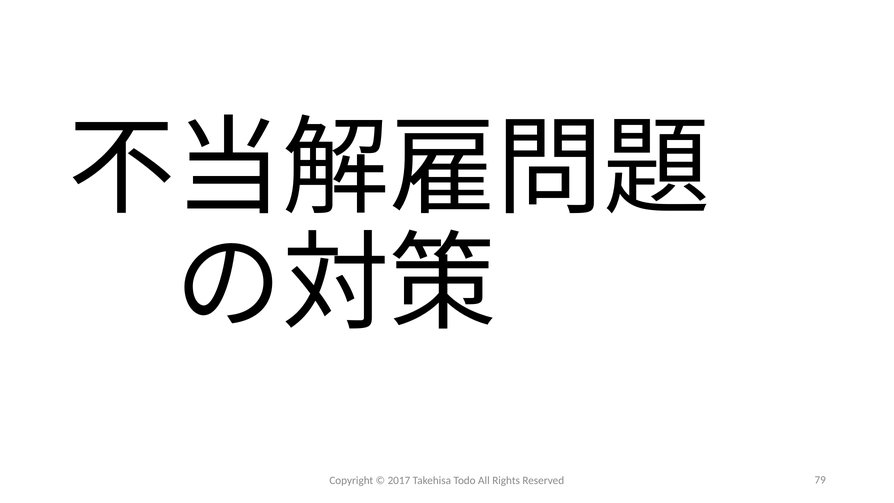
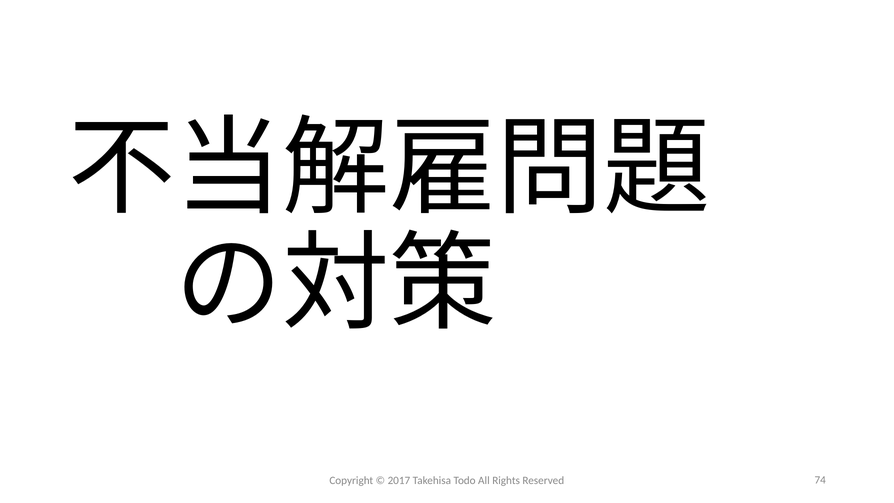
79: 79 -> 74 (820, 480)
